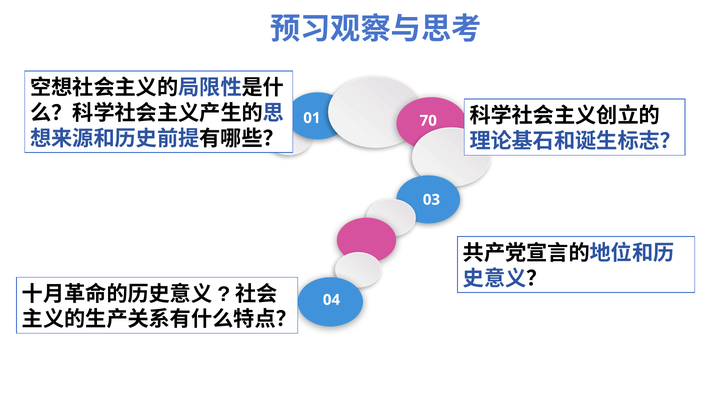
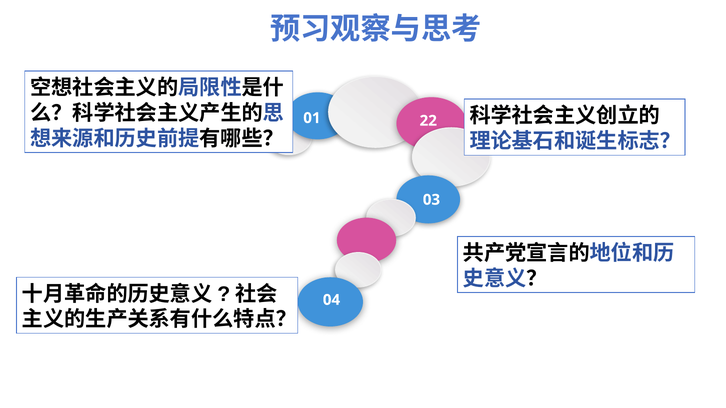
70: 70 -> 22 (428, 121)
